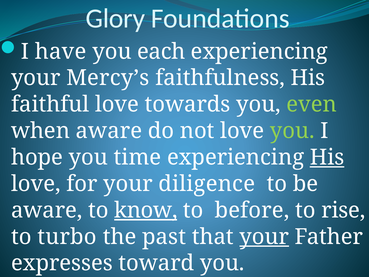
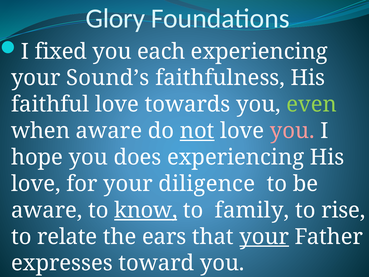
have: have -> fixed (61, 51)
Mercy’s: Mercy’s -> Sound’s (108, 78)
not underline: none -> present (197, 131)
you colour: light green -> pink (292, 131)
time: time -> does (137, 157)
His underline: present -> none (327, 157)
before: before -> family (252, 210)
turbo: turbo -> relate (67, 237)
past: past -> ears (164, 237)
